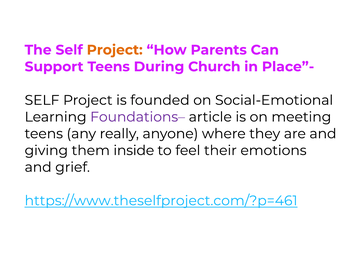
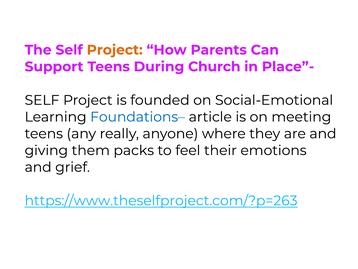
Foundations– colour: purple -> blue (138, 117)
inside: inside -> packs (134, 150)
https://www.theselfproject.com/?p=461: https://www.theselfproject.com/?p=461 -> https://www.theselfproject.com/?p=263 (161, 200)
